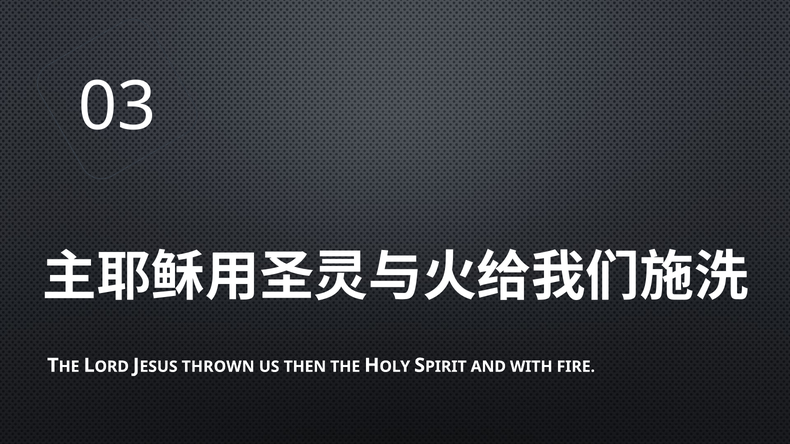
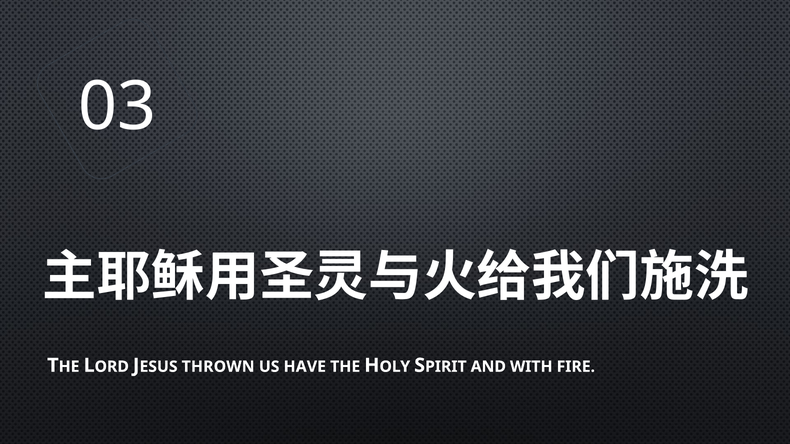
THEN: THEN -> HAVE (305, 367)
